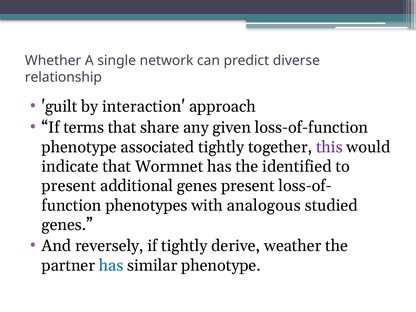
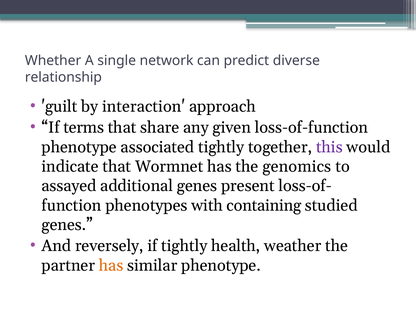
identified: identified -> genomics (297, 166)
present: present -> assayed (69, 186)
analogous: analogous -> containing (264, 205)
derive: derive -> health (236, 246)
has colour: blue -> orange (111, 265)
